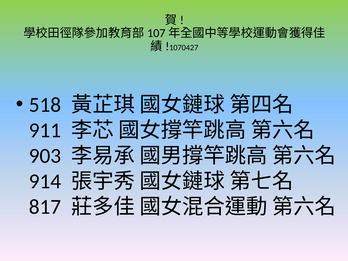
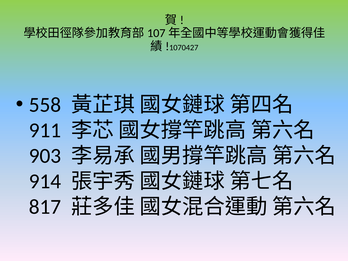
518: 518 -> 558 (45, 105)
